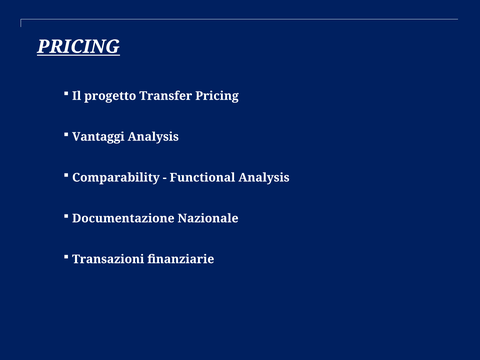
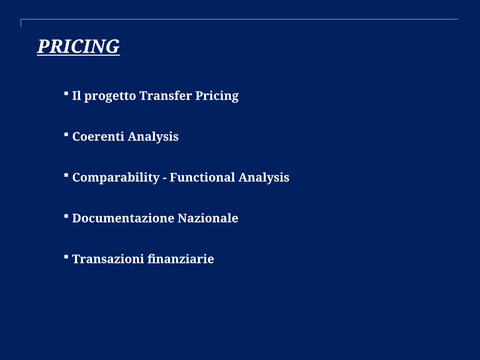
Vantaggi: Vantaggi -> Coerenti (98, 137)
